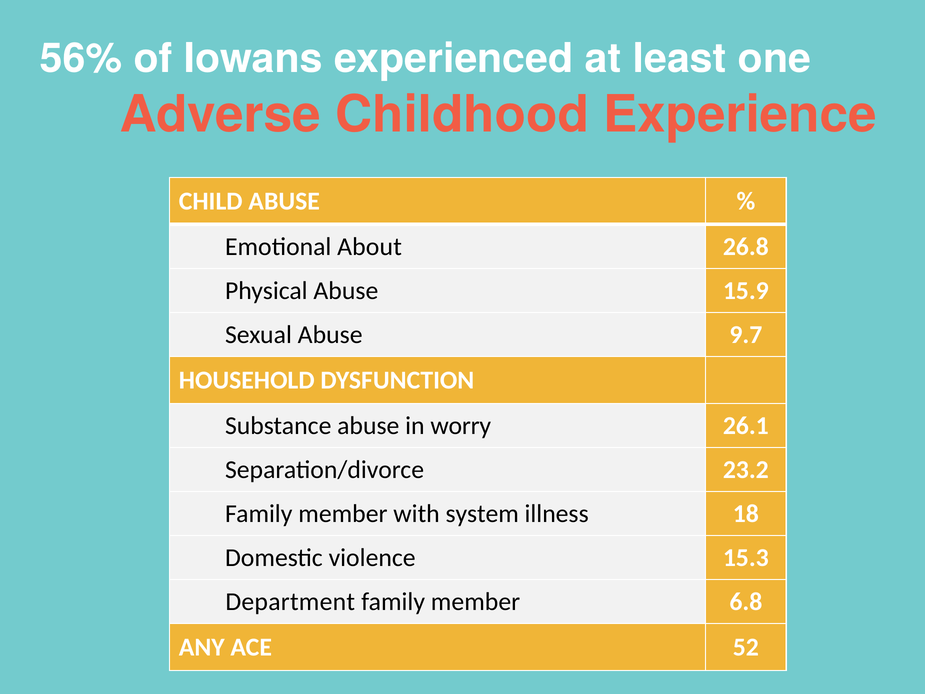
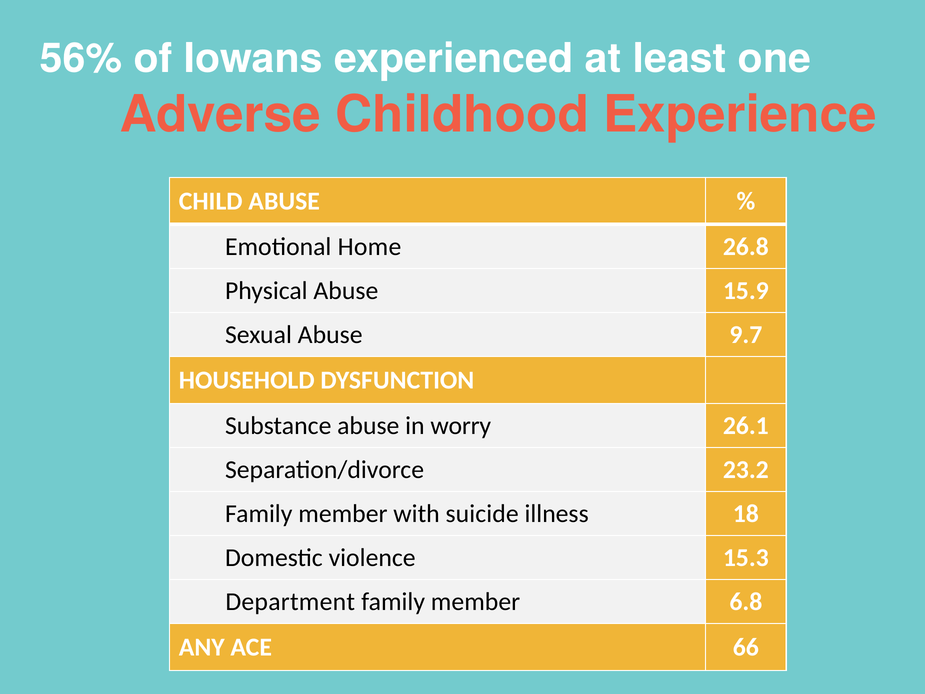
About: About -> Home (369, 247)
system: system -> suicide (482, 514)
52: 52 -> 66 (746, 647)
